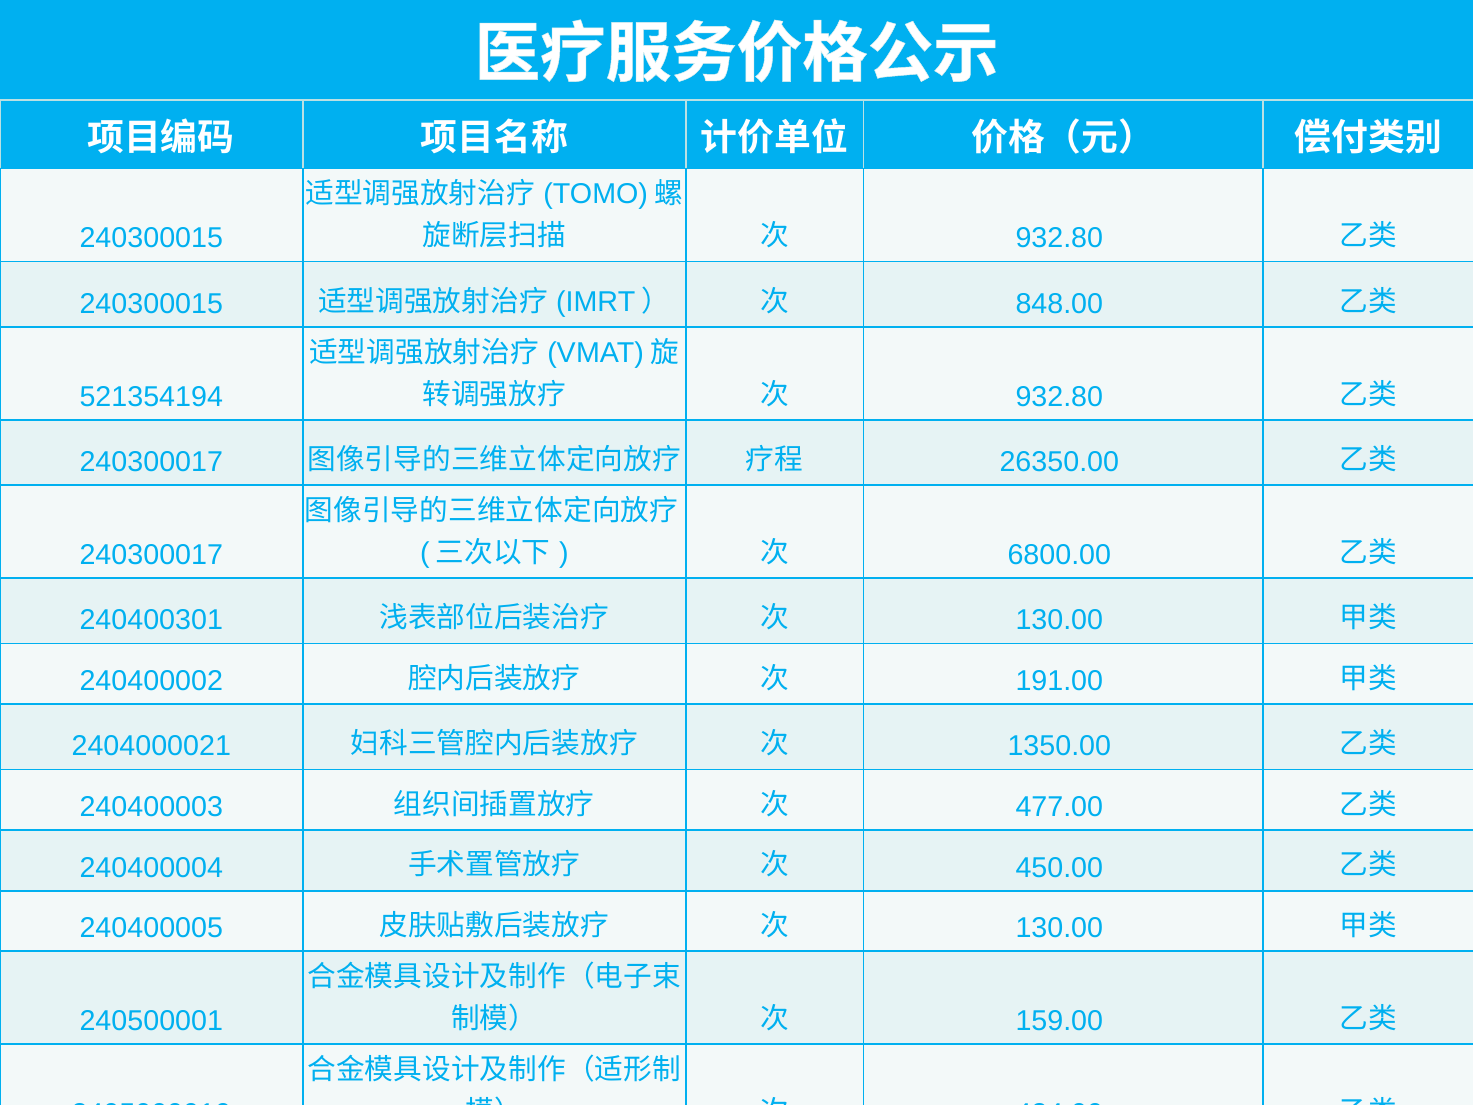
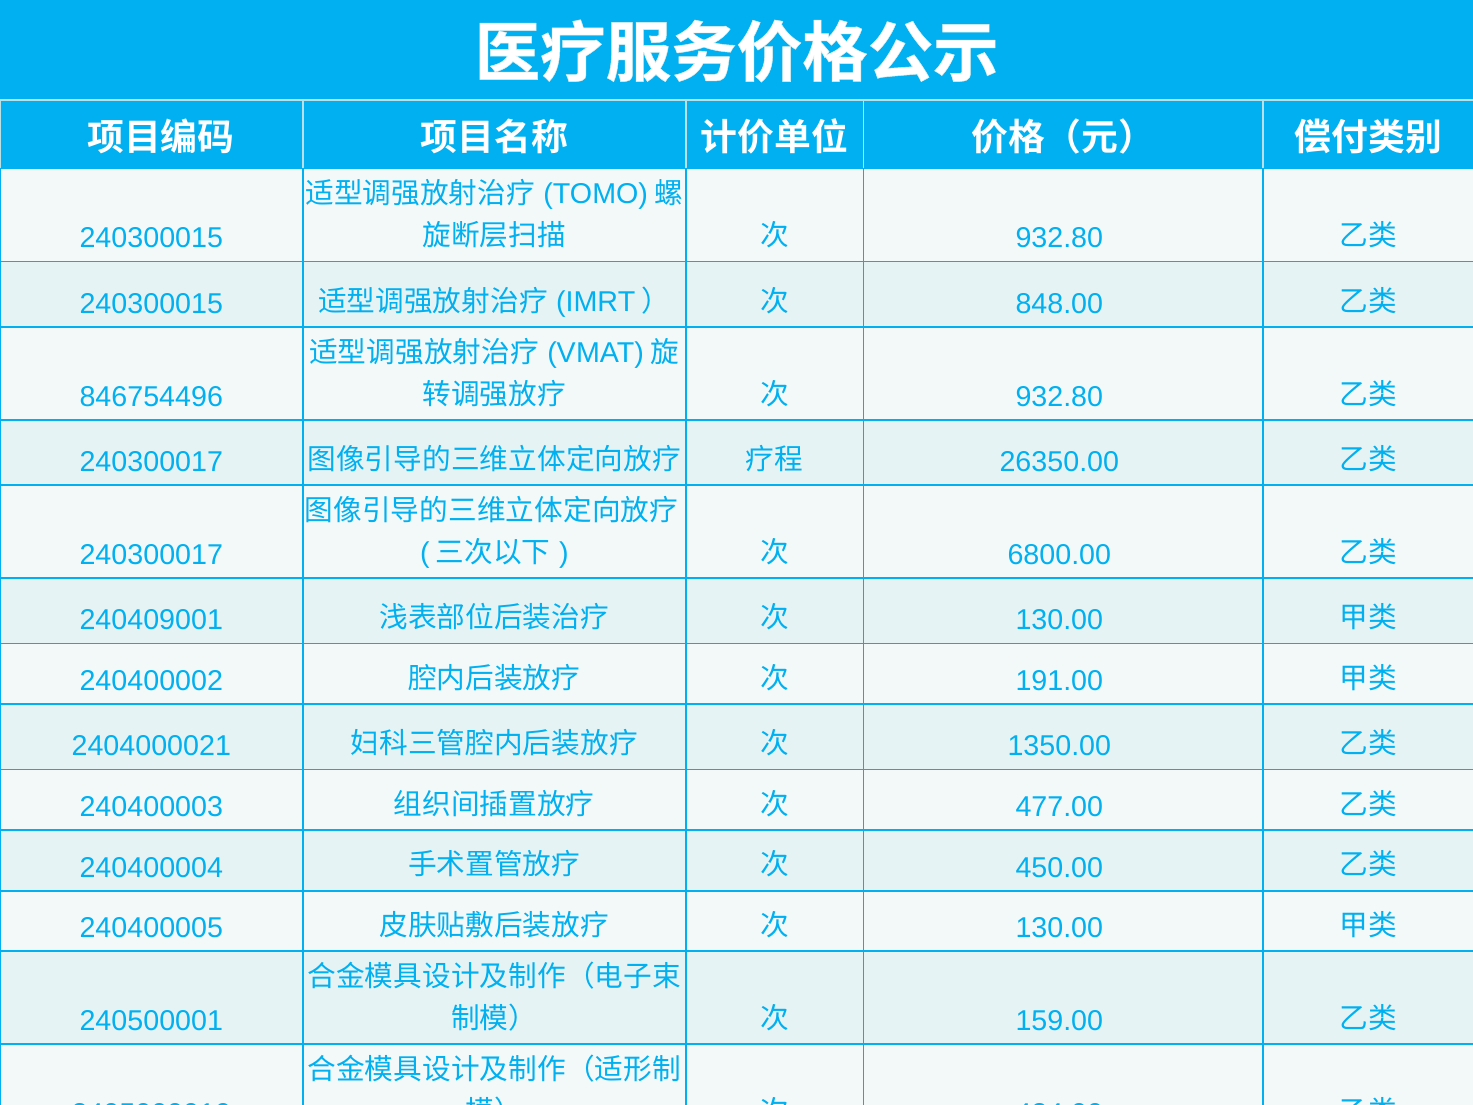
521354194: 521354194 -> 846754496 (151, 397)
240400301: 240400301 -> 240409001 (151, 620)
